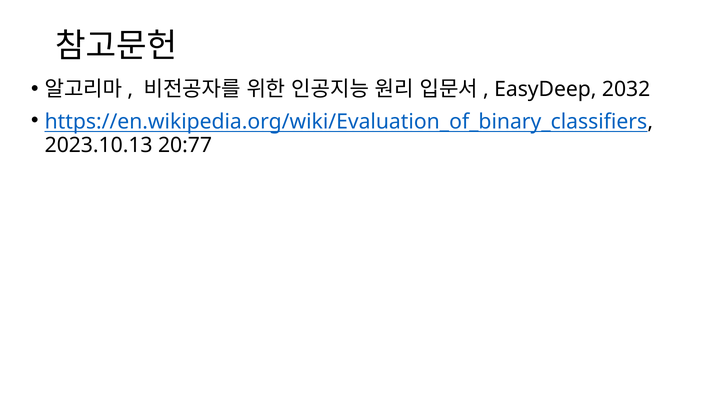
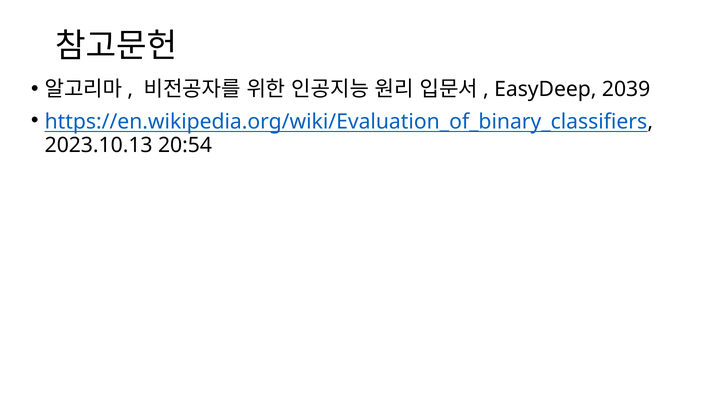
2032: 2032 -> 2039 (626, 89)
20:77: 20:77 -> 20:54 (185, 145)
